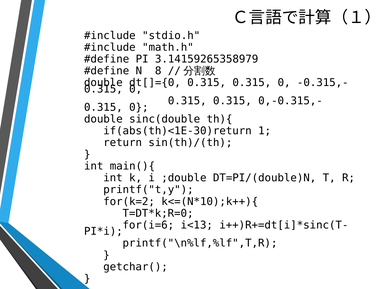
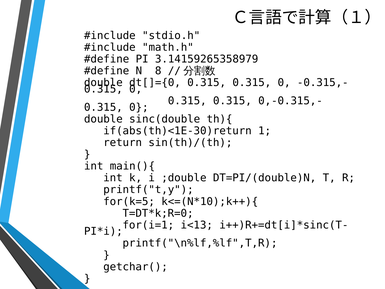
for(k=2: for(k=2 -> for(k=5 (129, 201)
for(i=6: for(i=6 -> for(i=1 (148, 225)
